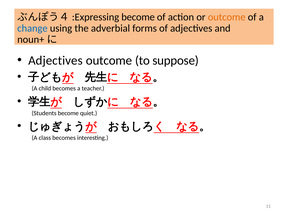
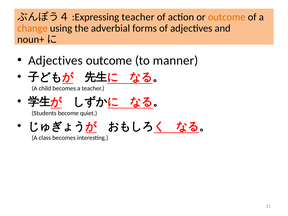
become: become -> teacher (138, 17)
change colour: blue -> orange (32, 28)
suppose: suppose -> manner (175, 60)
